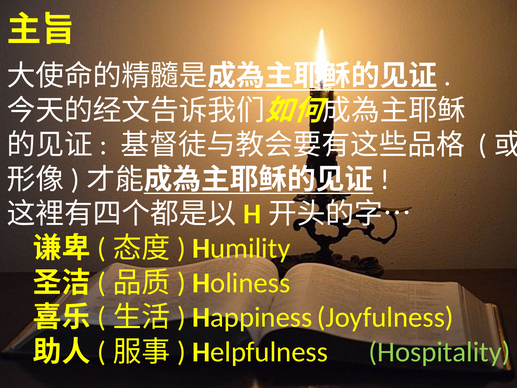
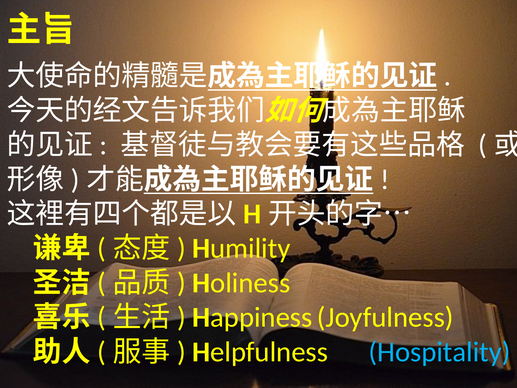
Hospitality colour: light green -> light blue (440, 352)
